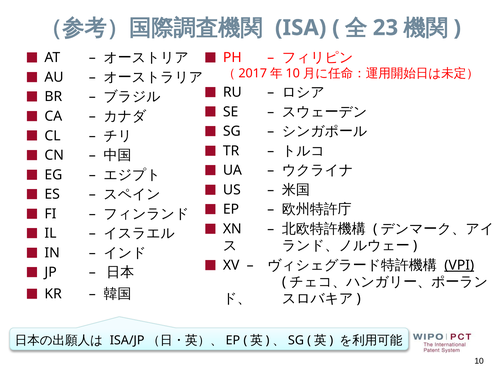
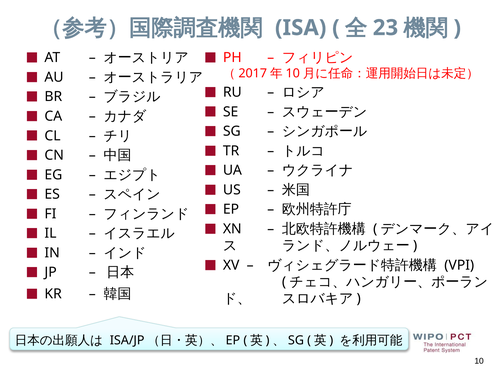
VPI underline: present -> none (459, 265)
